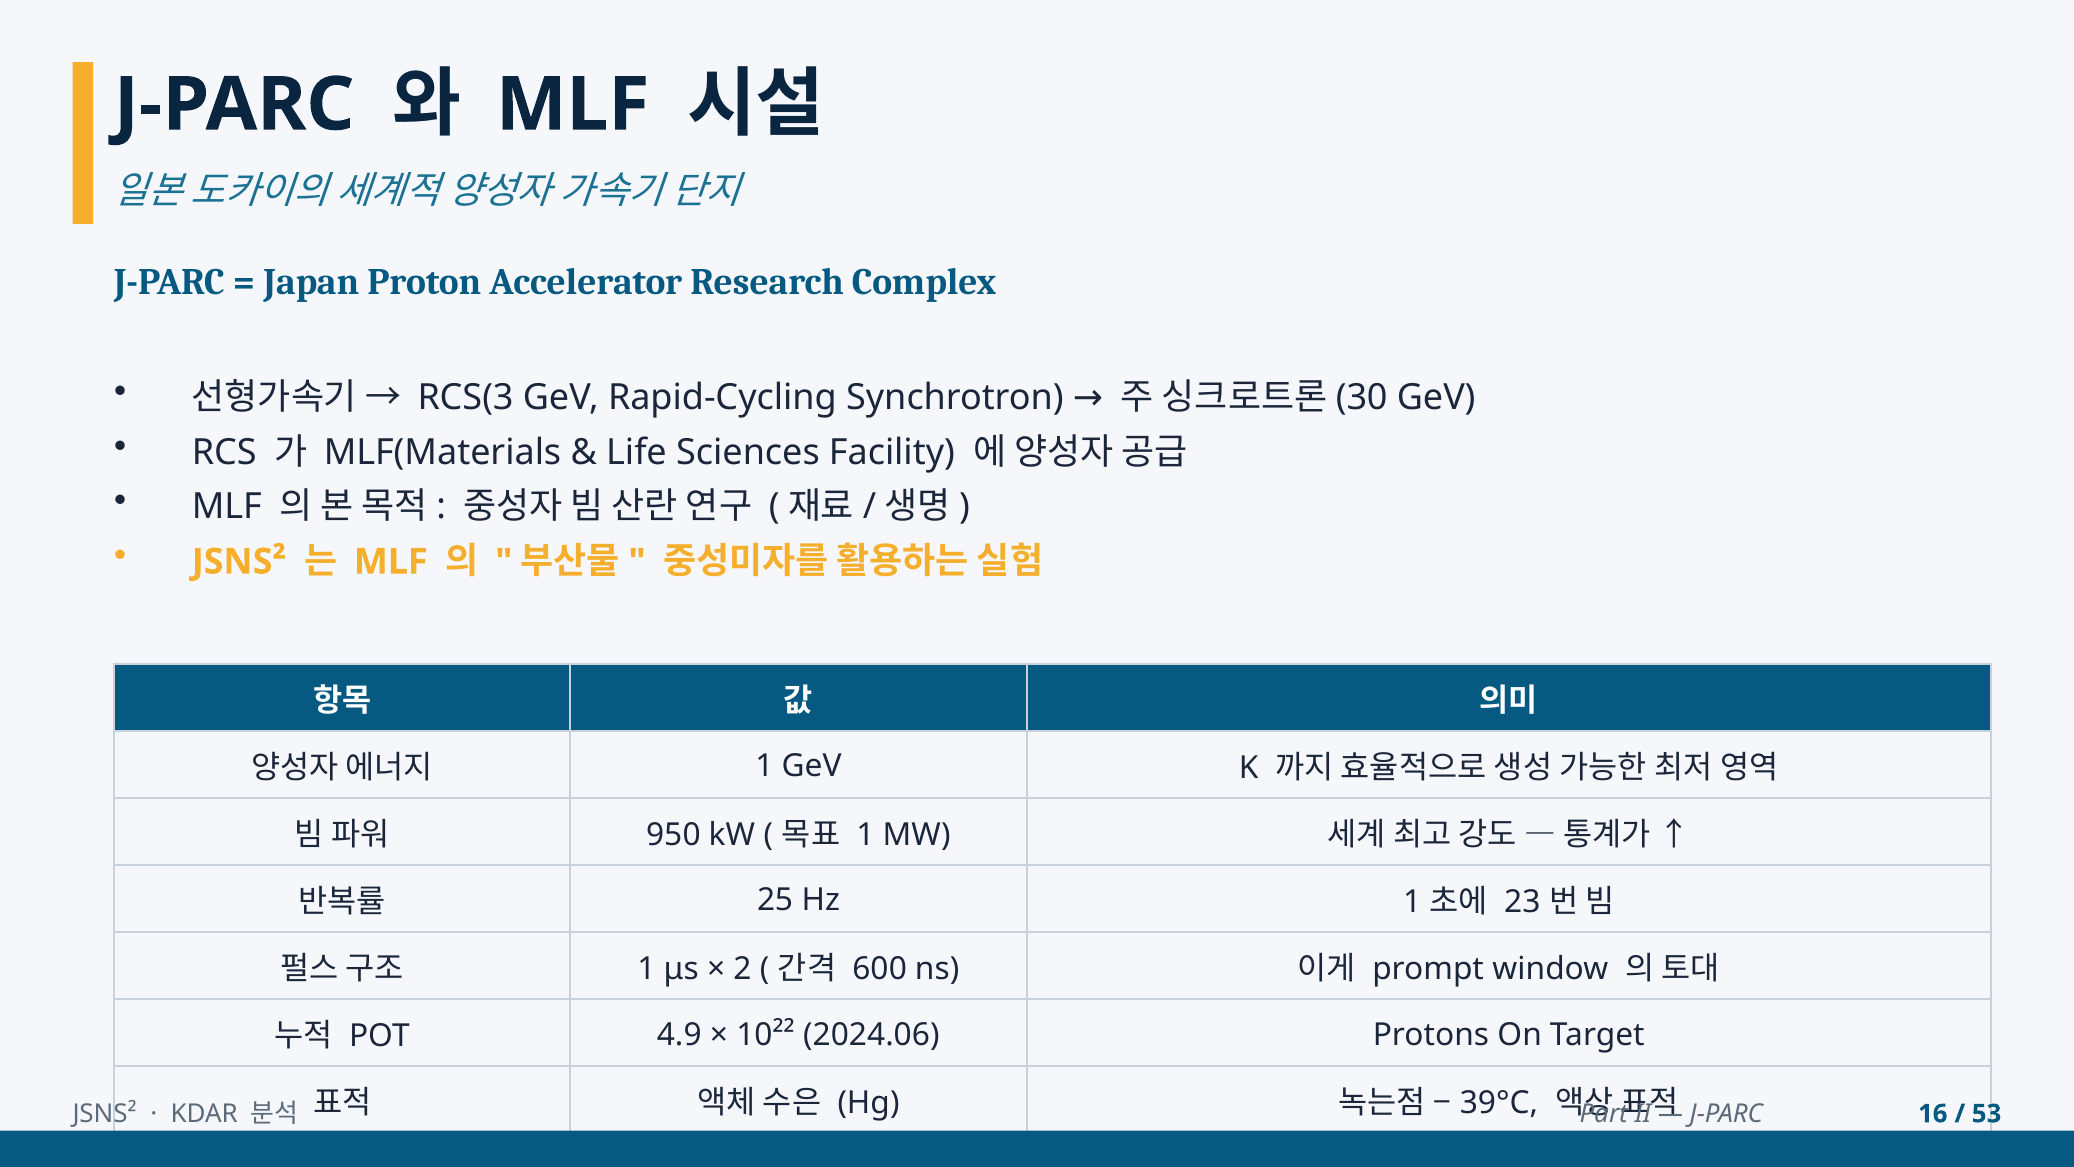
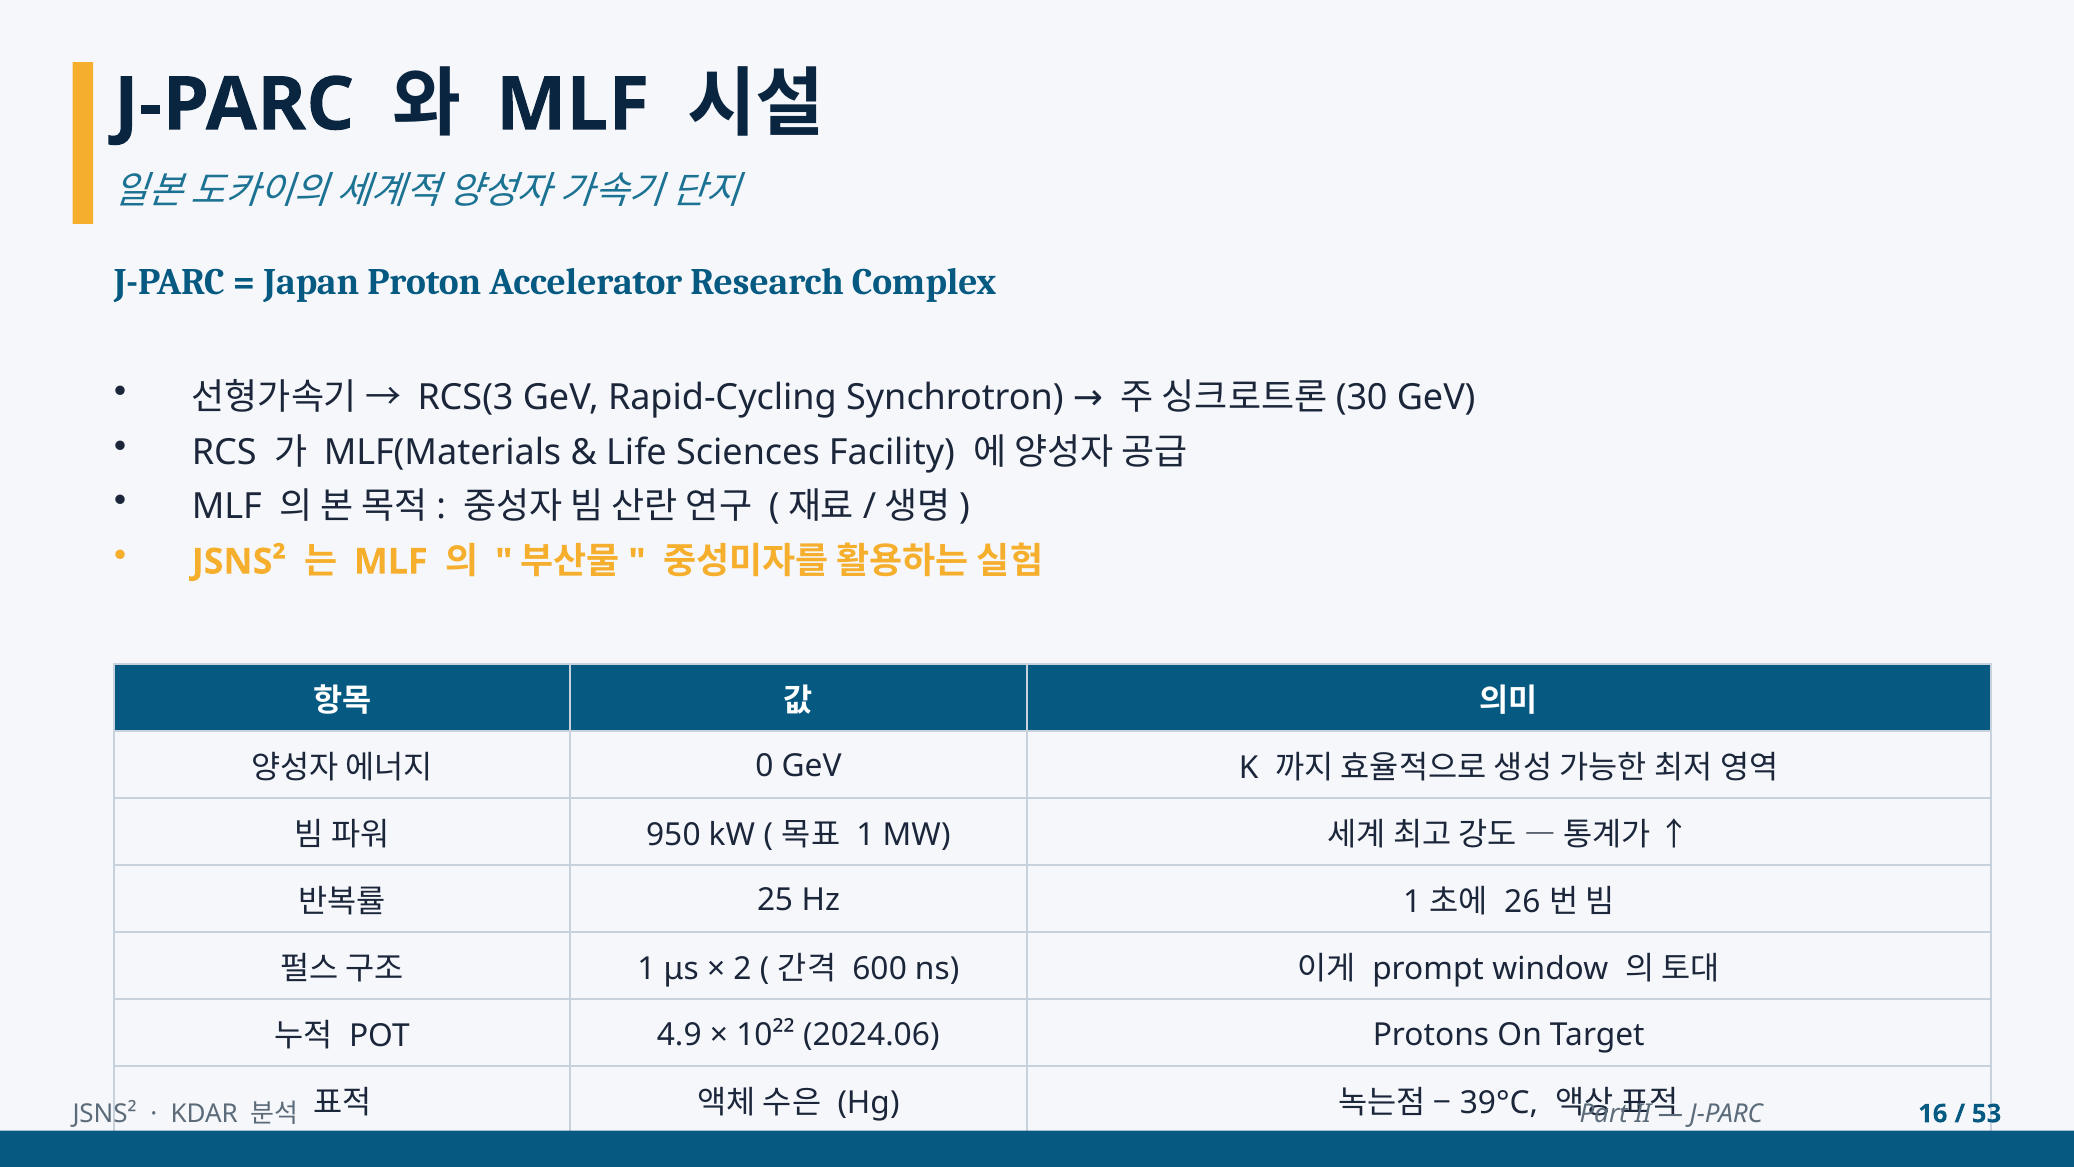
1: 1 -> 0 (764, 766)
23: 23 -> 26 (1522, 902)
